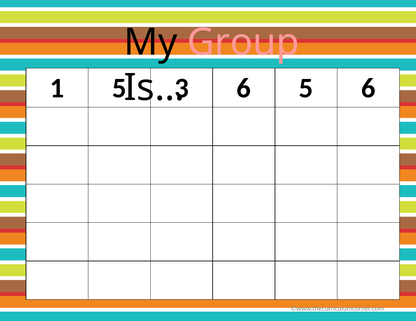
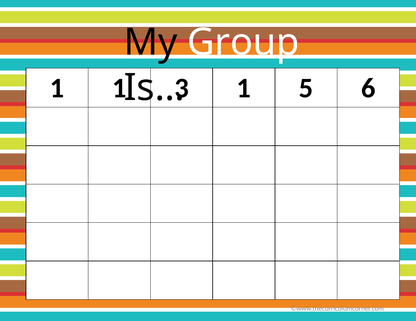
Group colour: pink -> white (243, 43)
1 5: 5 -> 1 (119, 88)
6: 6 -> 1 (244, 88)
